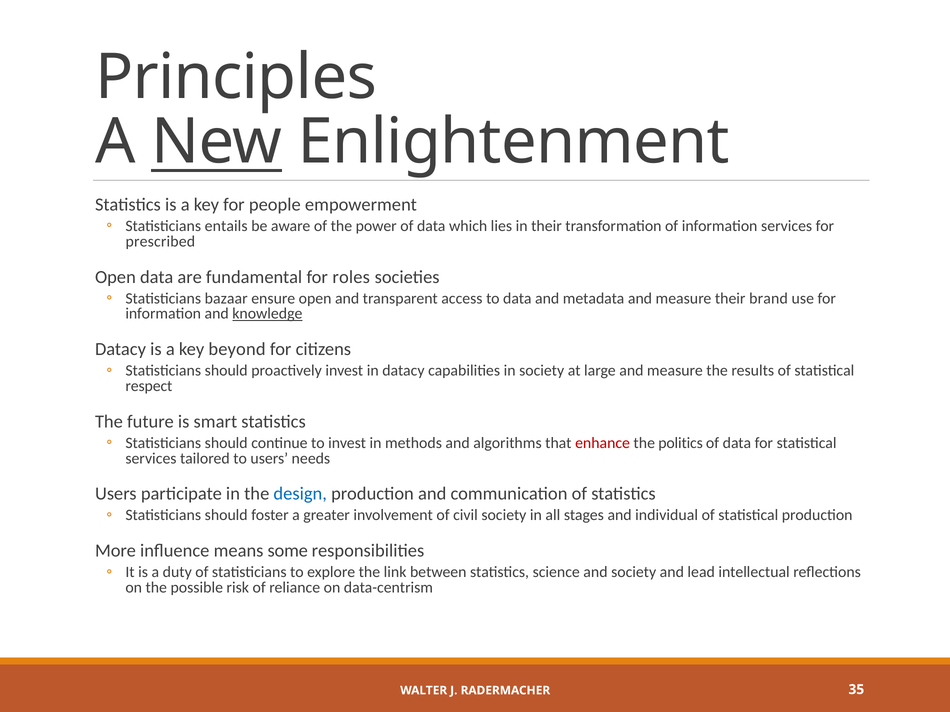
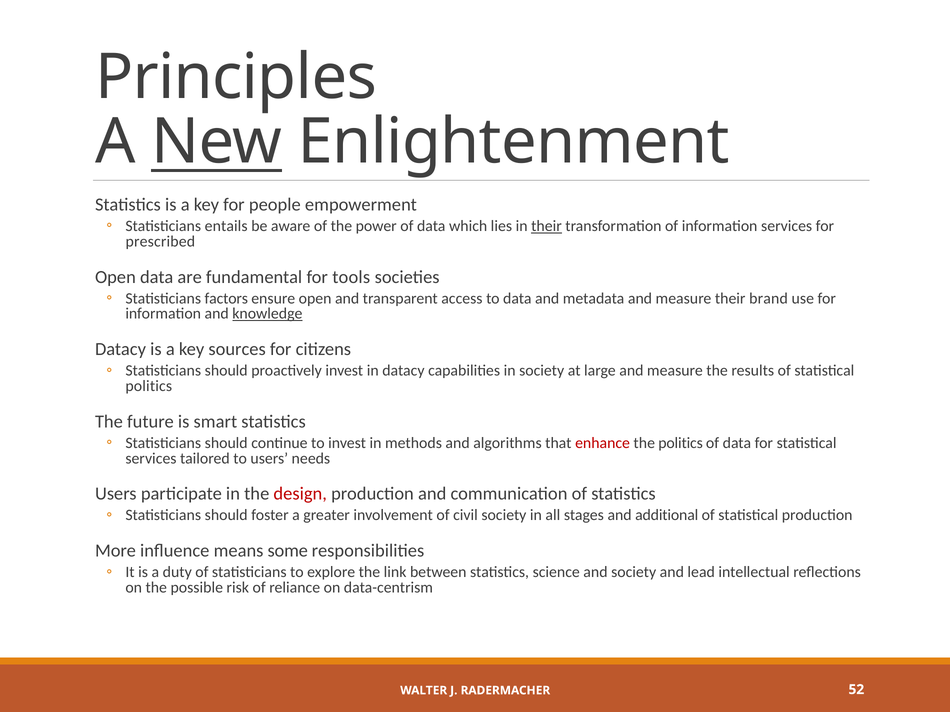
their underline: none -> present (546, 226)
roles: roles -> tools (351, 277)
bazaar: bazaar -> factors (226, 299)
beyond: beyond -> sources (237, 349)
respect: respect -> politics (149, 386)
design colour: blue -> red (300, 494)
individual: individual -> additional (667, 516)
35: 35 -> 52 (856, 690)
